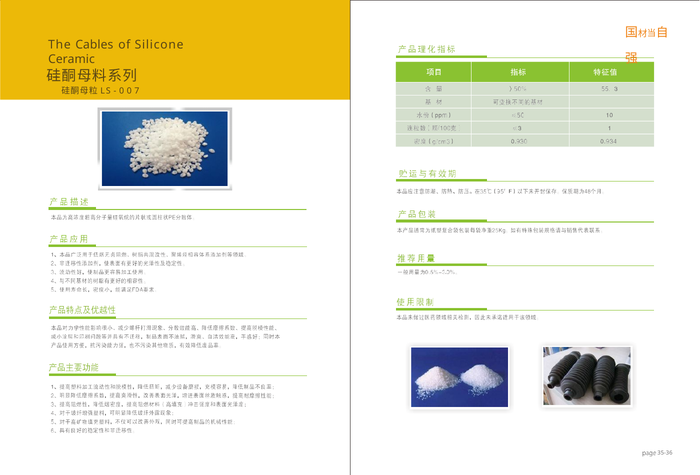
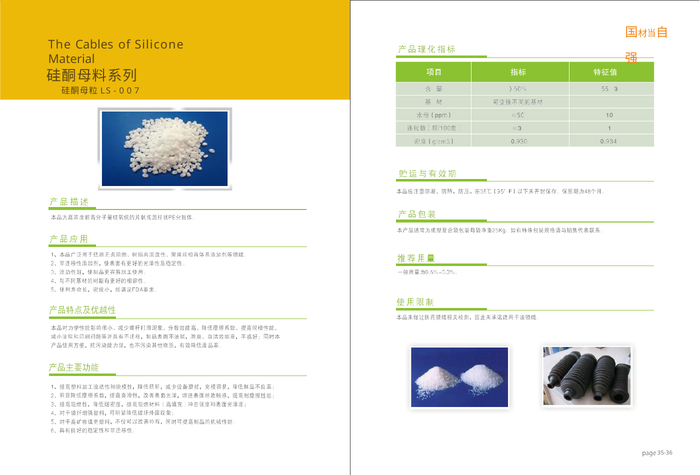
Ceramic: Ceramic -> Material (72, 59)
